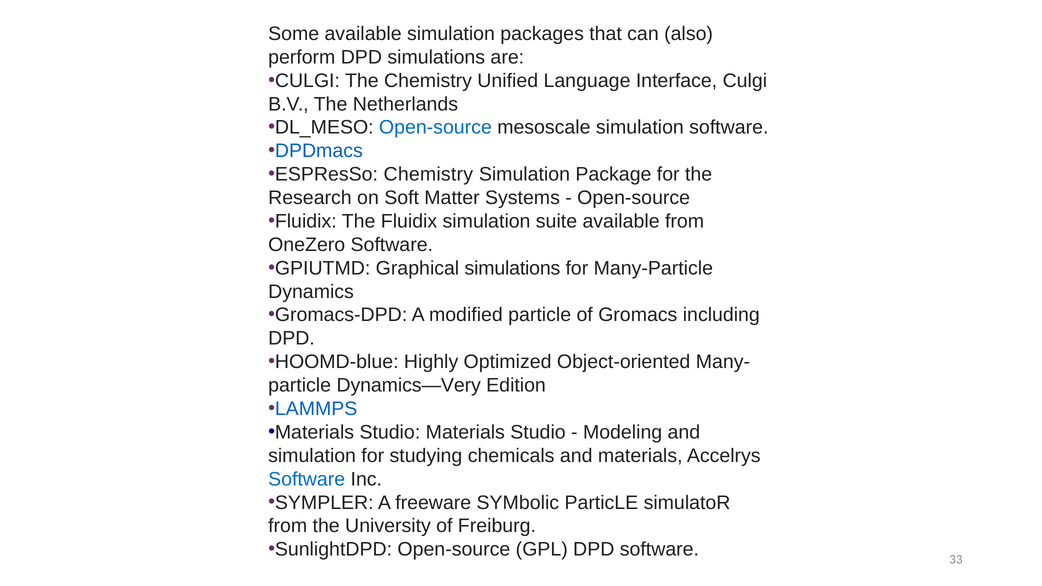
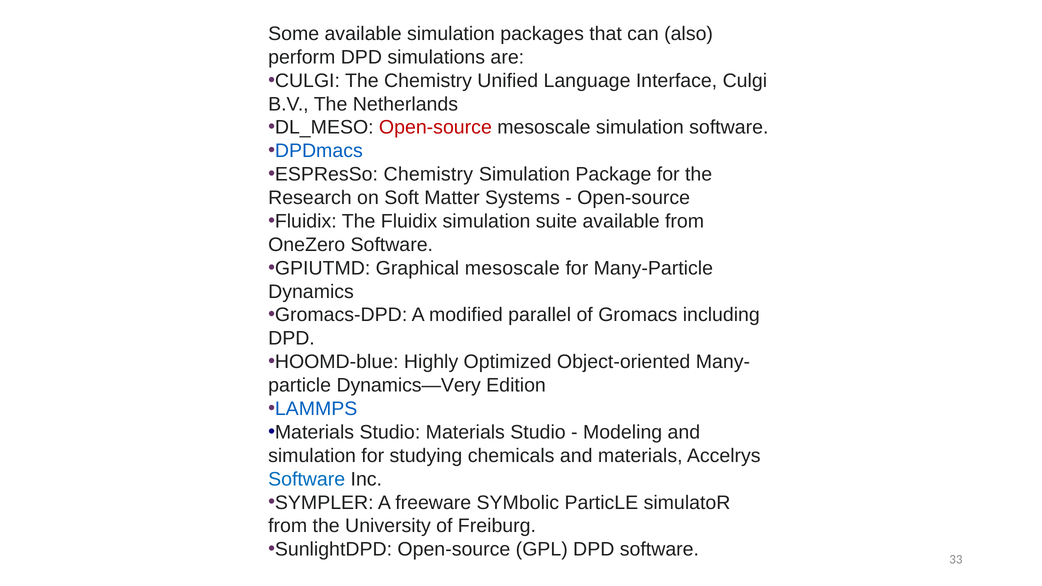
Open-source colour: blue -> red (435, 128)
Graphical simulations: simulations -> mesoscale (512, 268)
modified particle: particle -> parallel (540, 315)
